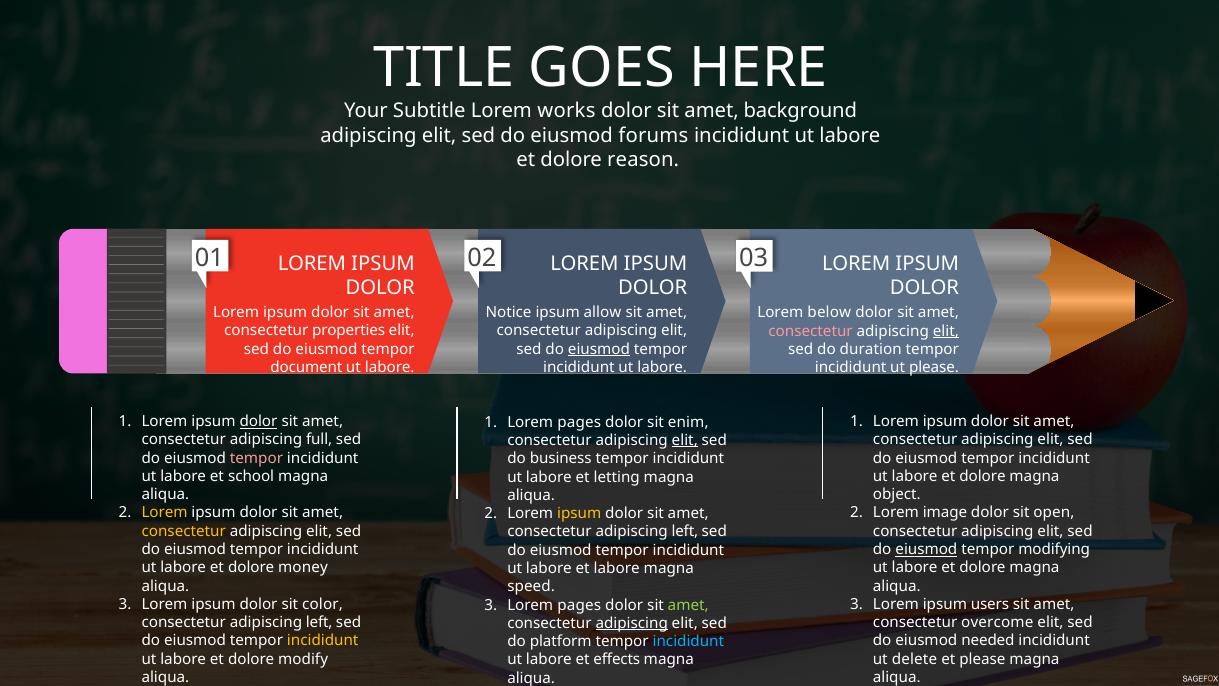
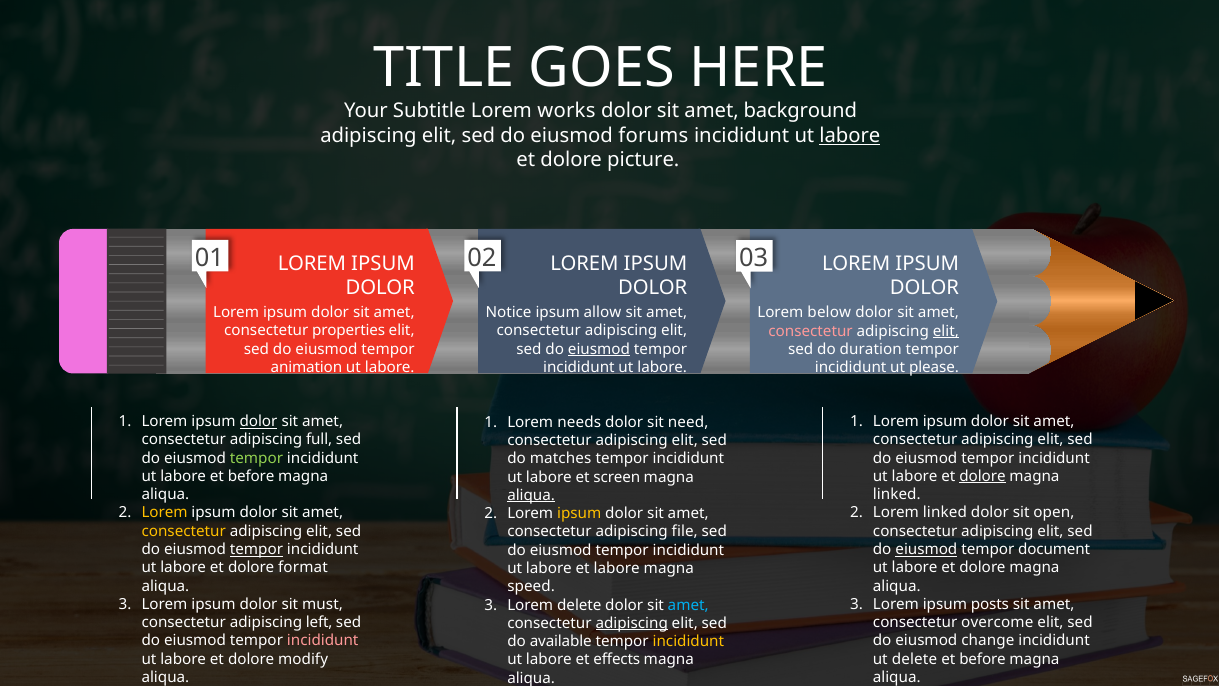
labore underline: none -> present (850, 135)
reason: reason -> picture (643, 160)
document: document -> animation (306, 367)
pages: pages -> needs (579, 422)
enim: enim -> need (688, 422)
elit underline: present -> none (685, 440)
tempor colour: pink -> light green (256, 458)
business: business -> matches (561, 458)
labore et school: school -> before (251, 476)
dolore underline: none -> present (983, 476)
letting: letting -> screen (617, 477)
object: object -> linked (897, 494)
aliqua underline: none -> present (531, 495)
Lorem image: image -> linked (945, 513)
left: left -> file (685, 532)
tempor underline: none -> present (256, 549)
modifying: modifying -> document (1054, 549)
money: money -> format (303, 568)
color: color -> must (323, 604)
users: users -> posts (990, 604)
pages: pages -> delete (579, 605)
amet colour: light green -> light blue (688, 605)
incididunt colour: yellow -> pink (323, 641)
needed: needed -> change (988, 641)
platform: platform -> available (561, 641)
incididunt colour: light blue -> yellow (688, 641)
please: please -> before (983, 659)
